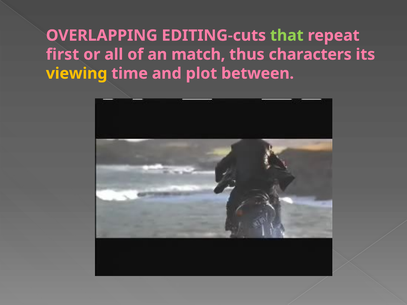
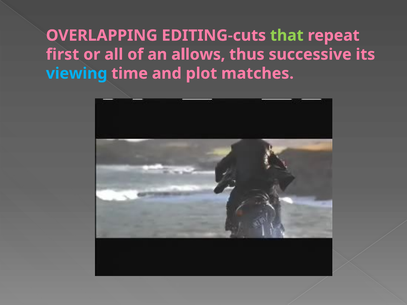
match: match -> allows (198, 55)
characters: characters -> successive (310, 55)
viewing colour: yellow -> light blue (77, 74)
between: between -> matches (258, 74)
